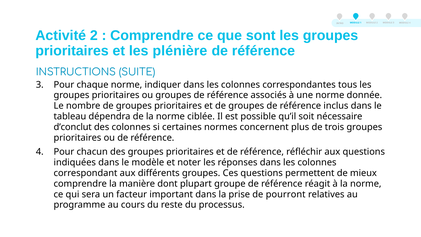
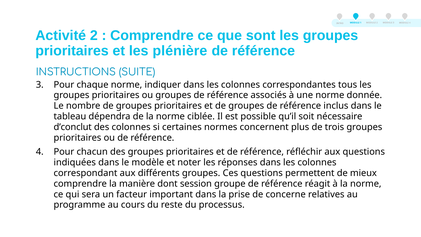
plupart: plupart -> session (196, 184)
pourront: pourront -> concerne (286, 194)
